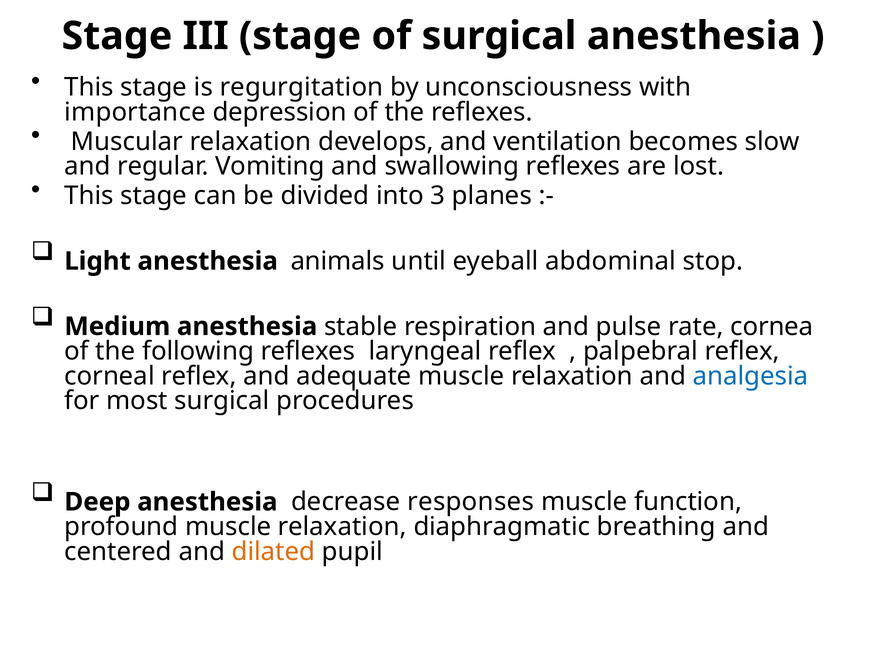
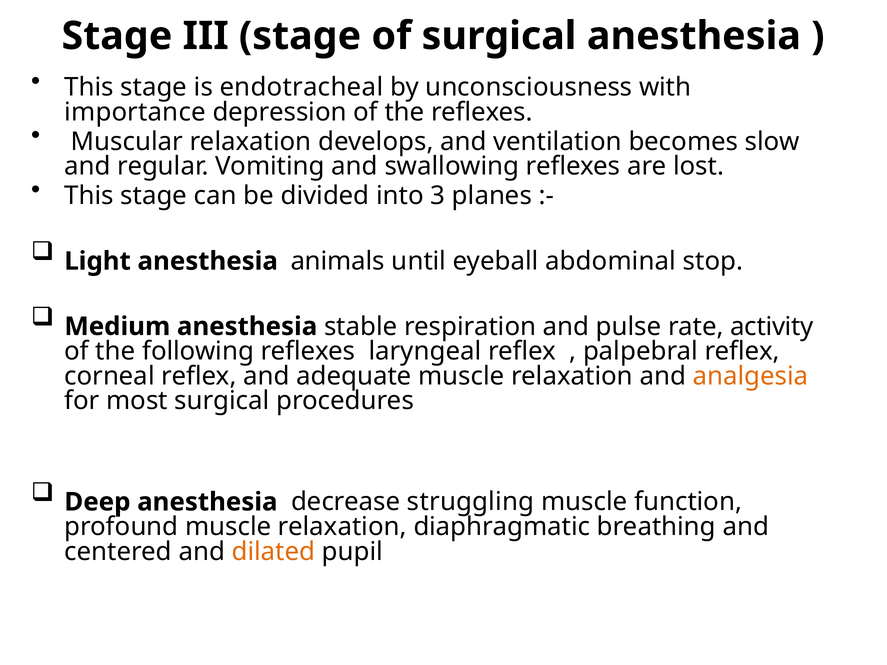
regurgitation: regurgitation -> endotracheal (301, 87)
cornea: cornea -> activity (772, 327)
analgesia colour: blue -> orange (751, 376)
responses: responses -> struggling (471, 502)
